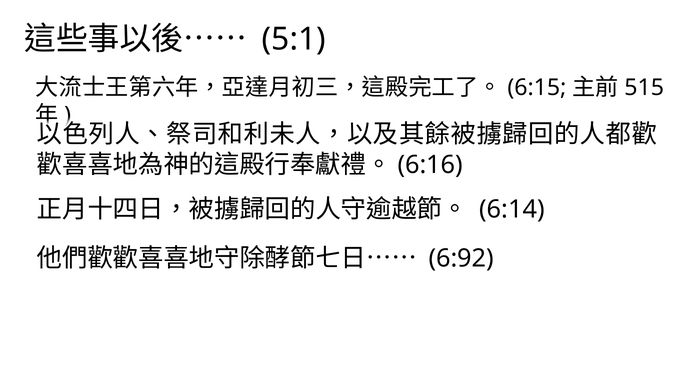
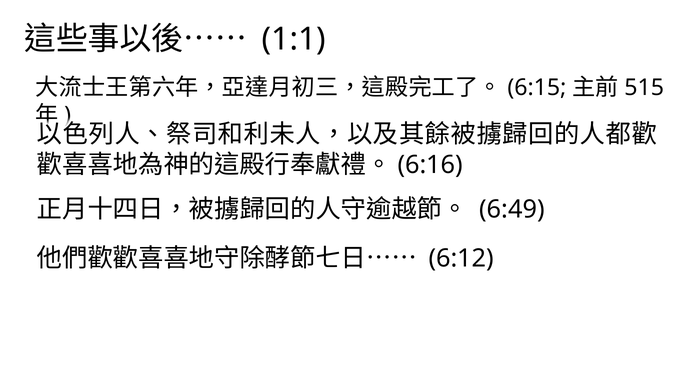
5:1: 5:1 -> 1:1 (294, 39)
6:14: 6:14 -> 6:49 (512, 209)
6:92: 6:92 -> 6:12 (461, 258)
